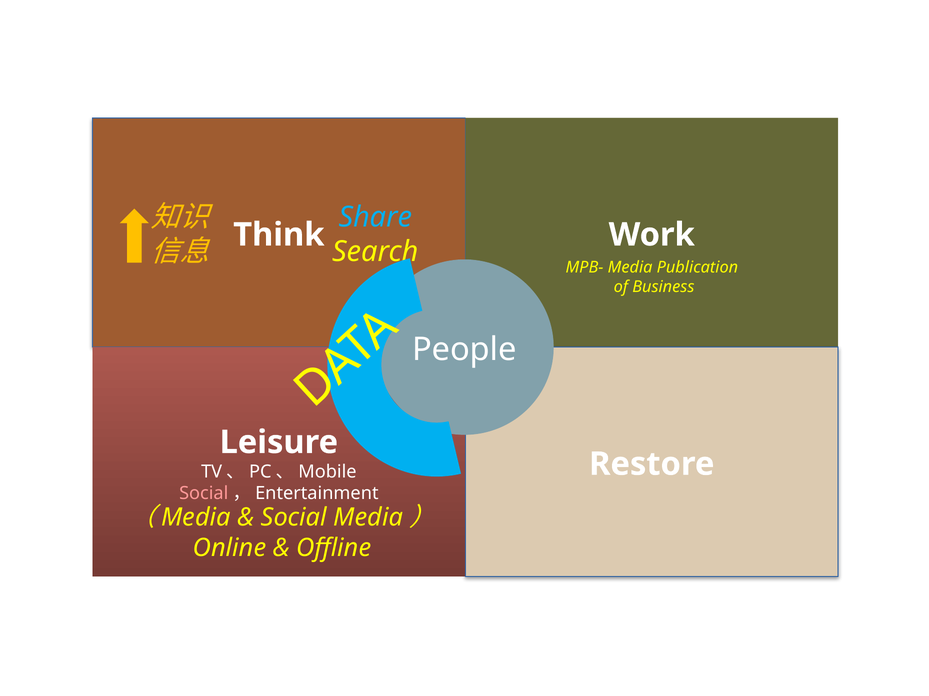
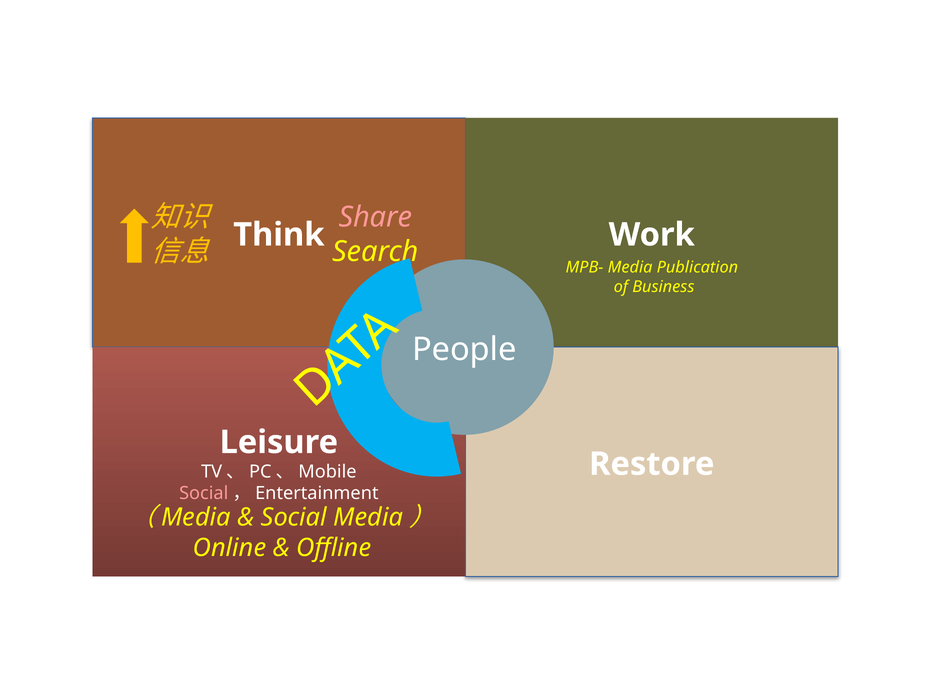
Share colour: light blue -> pink (375, 217)
